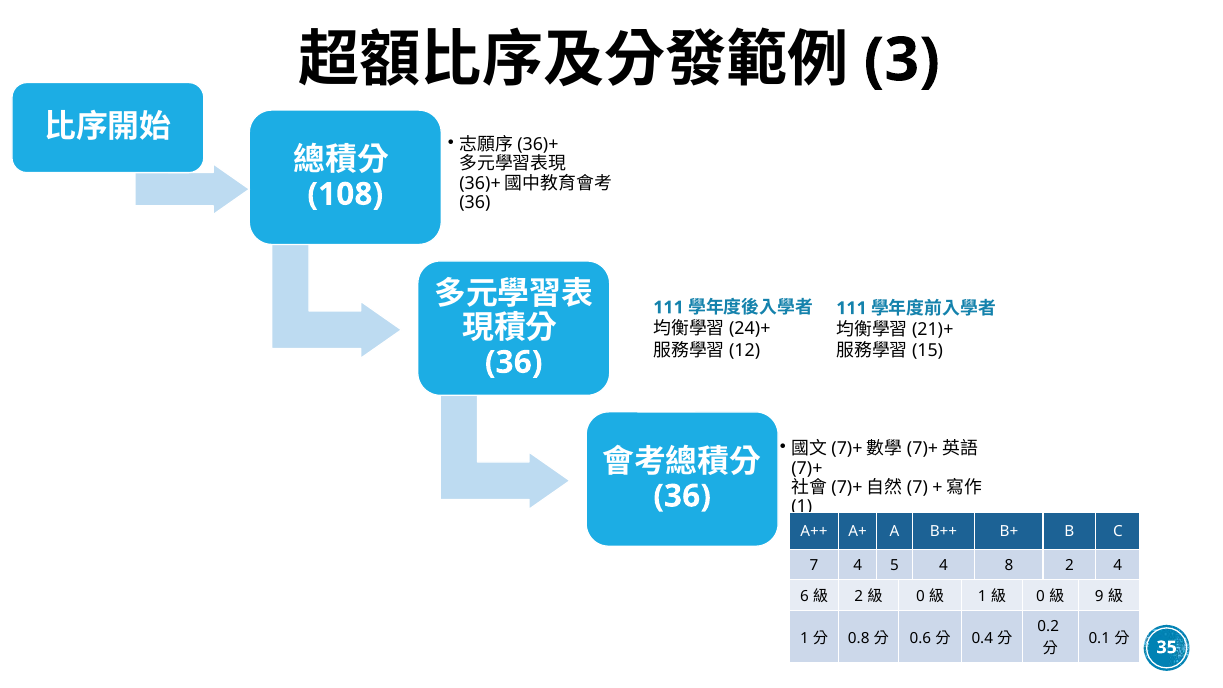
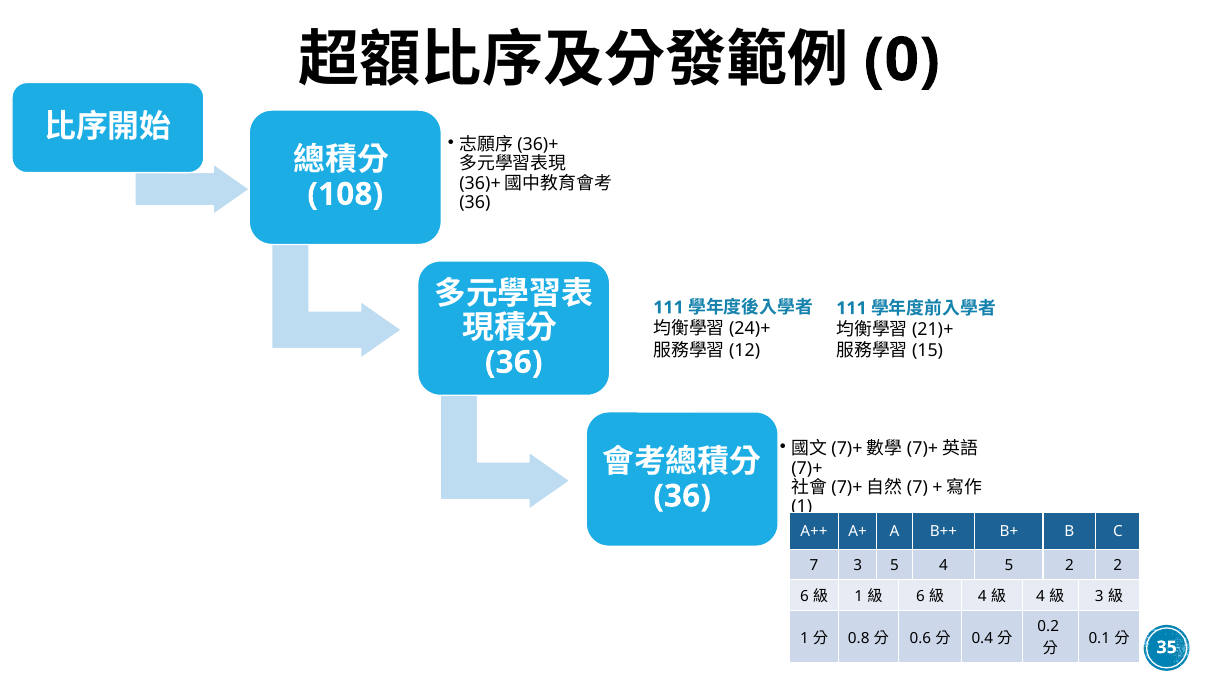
3: 3 -> 0 (902, 60)
7 4: 4 -> 3 (858, 565)
4 8: 8 -> 5 (1009, 565)
2 4: 4 -> 2 (1118, 565)
2: 2 -> 1 (859, 597)
0: 0 -> 6 (920, 597)
1: 1 -> 4 (982, 597)
0: 0 -> 4 (1041, 597)
9: 9 -> 3 (1099, 597)
